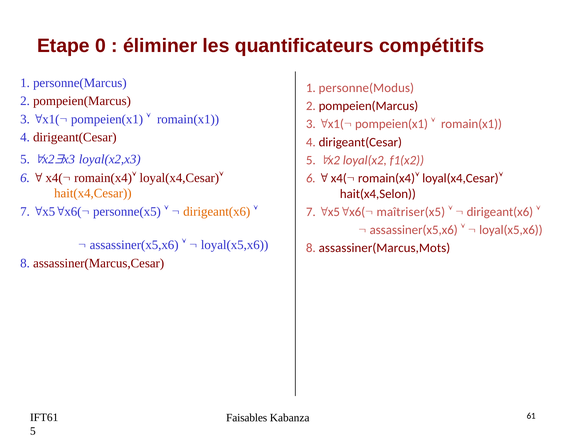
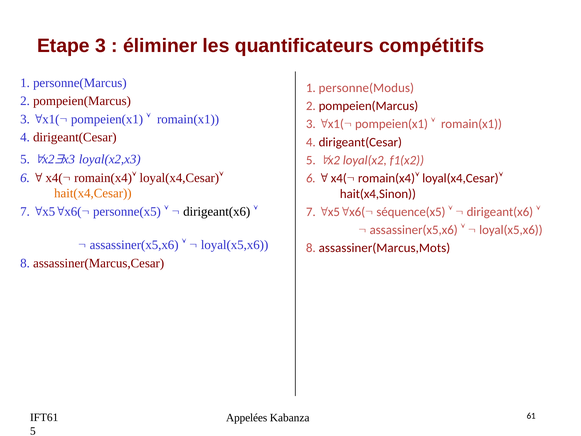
Etape 0: 0 -> 3 (100, 46)
hait(x4,Selon: hait(x4,Selon -> hait(x4,Sinon (378, 194)
dirigeant(x6 colour: orange -> black (217, 211)
maîtriser(x5: maîtriser(x5 -> séquence(x5 (411, 212)
Faisables: Faisables -> Appelées (247, 417)
